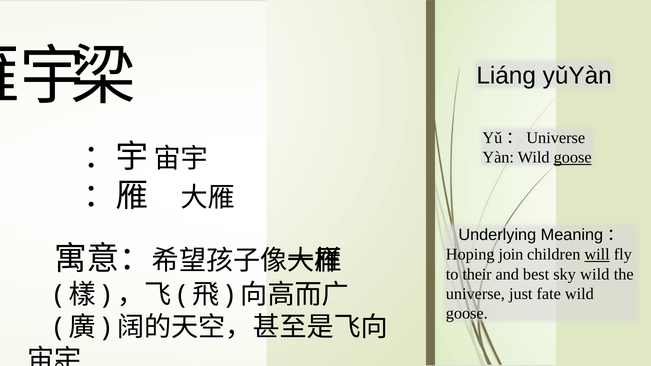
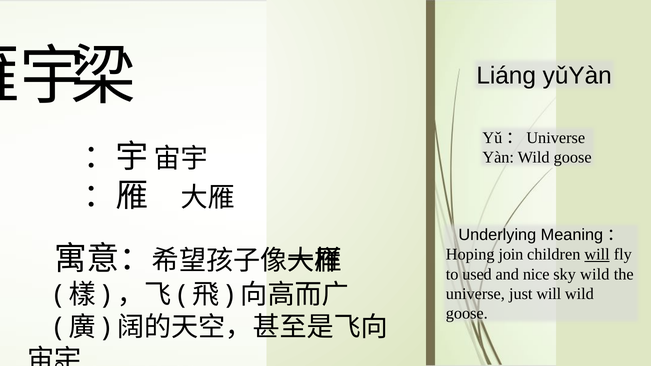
goose underline: present -> none (573, 158)
their: their -> used (477, 274)
best: best -> nice (536, 274)
just fate: fate -> will (549, 294)
